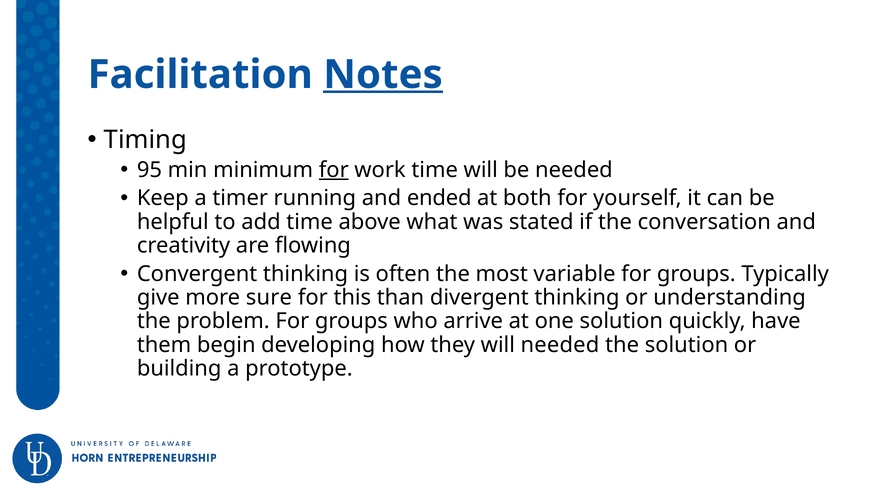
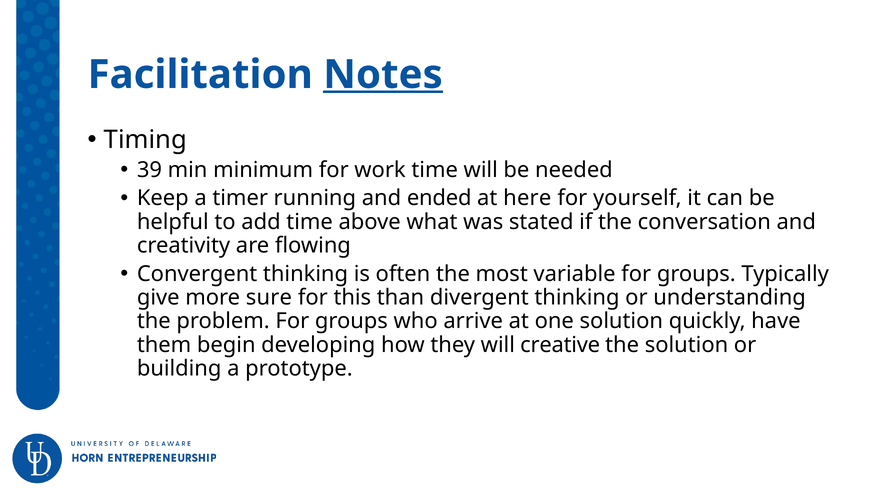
95: 95 -> 39 (149, 170)
for underline: present -> none (334, 170)
both: both -> here (527, 198)
will needed: needed -> creative (560, 345)
